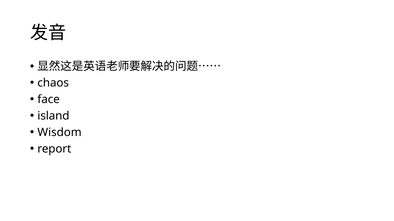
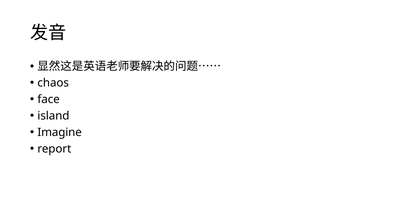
Wisdom: Wisdom -> Imagine (60, 133)
